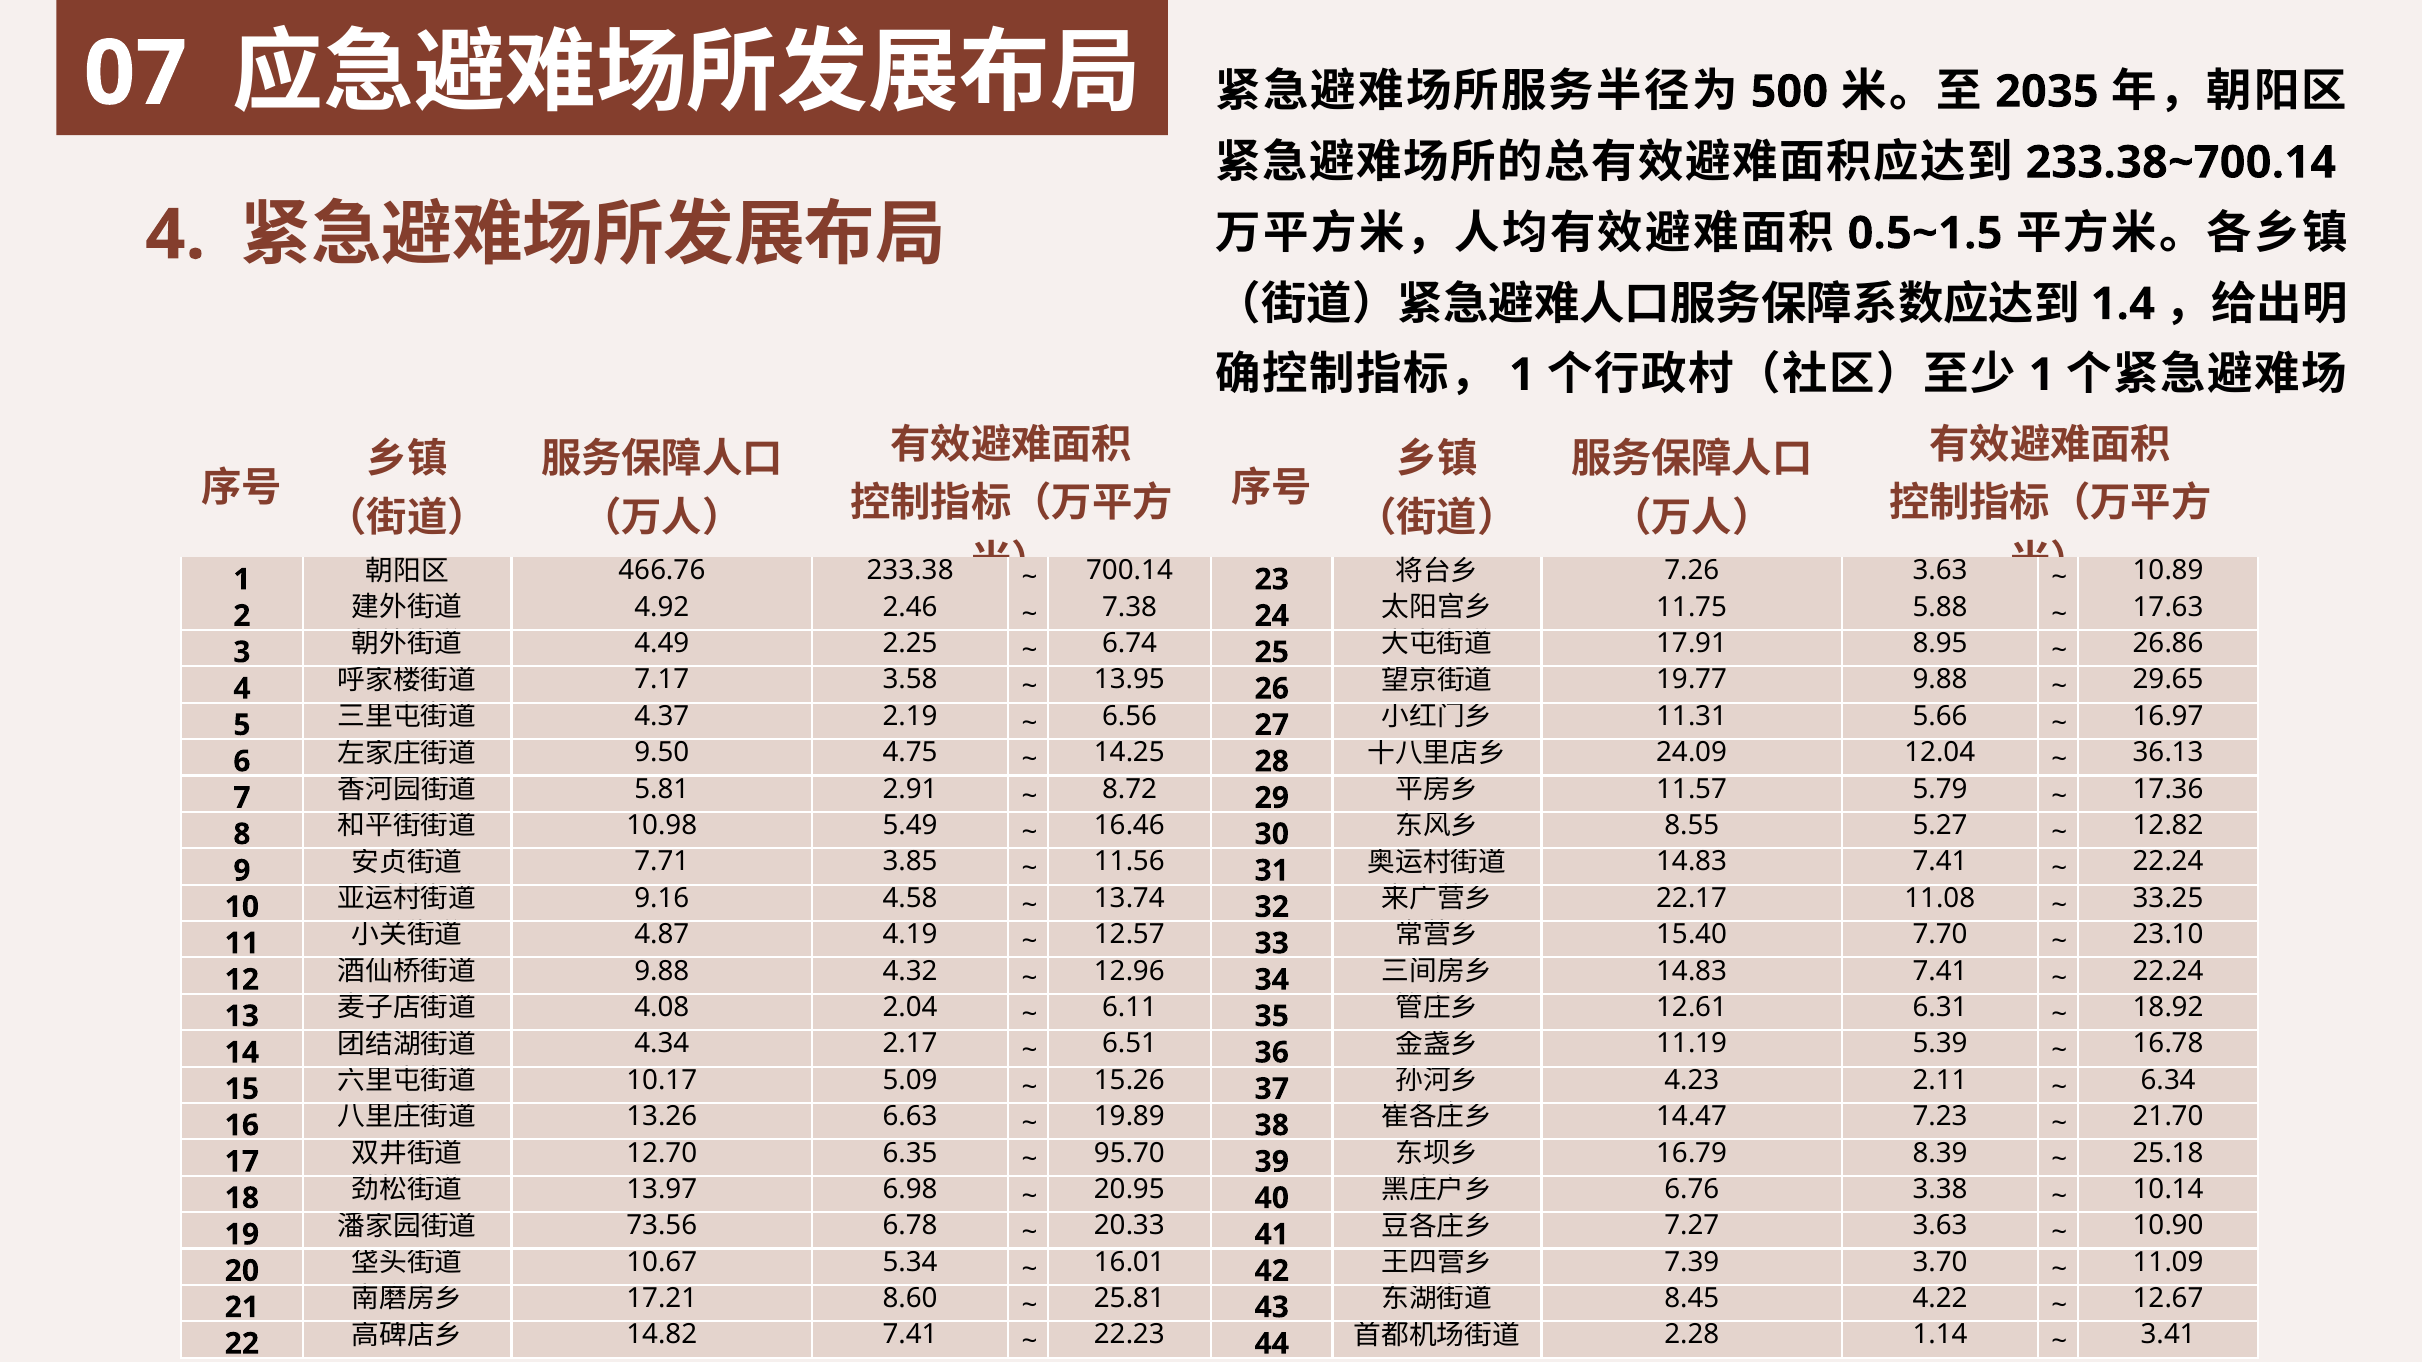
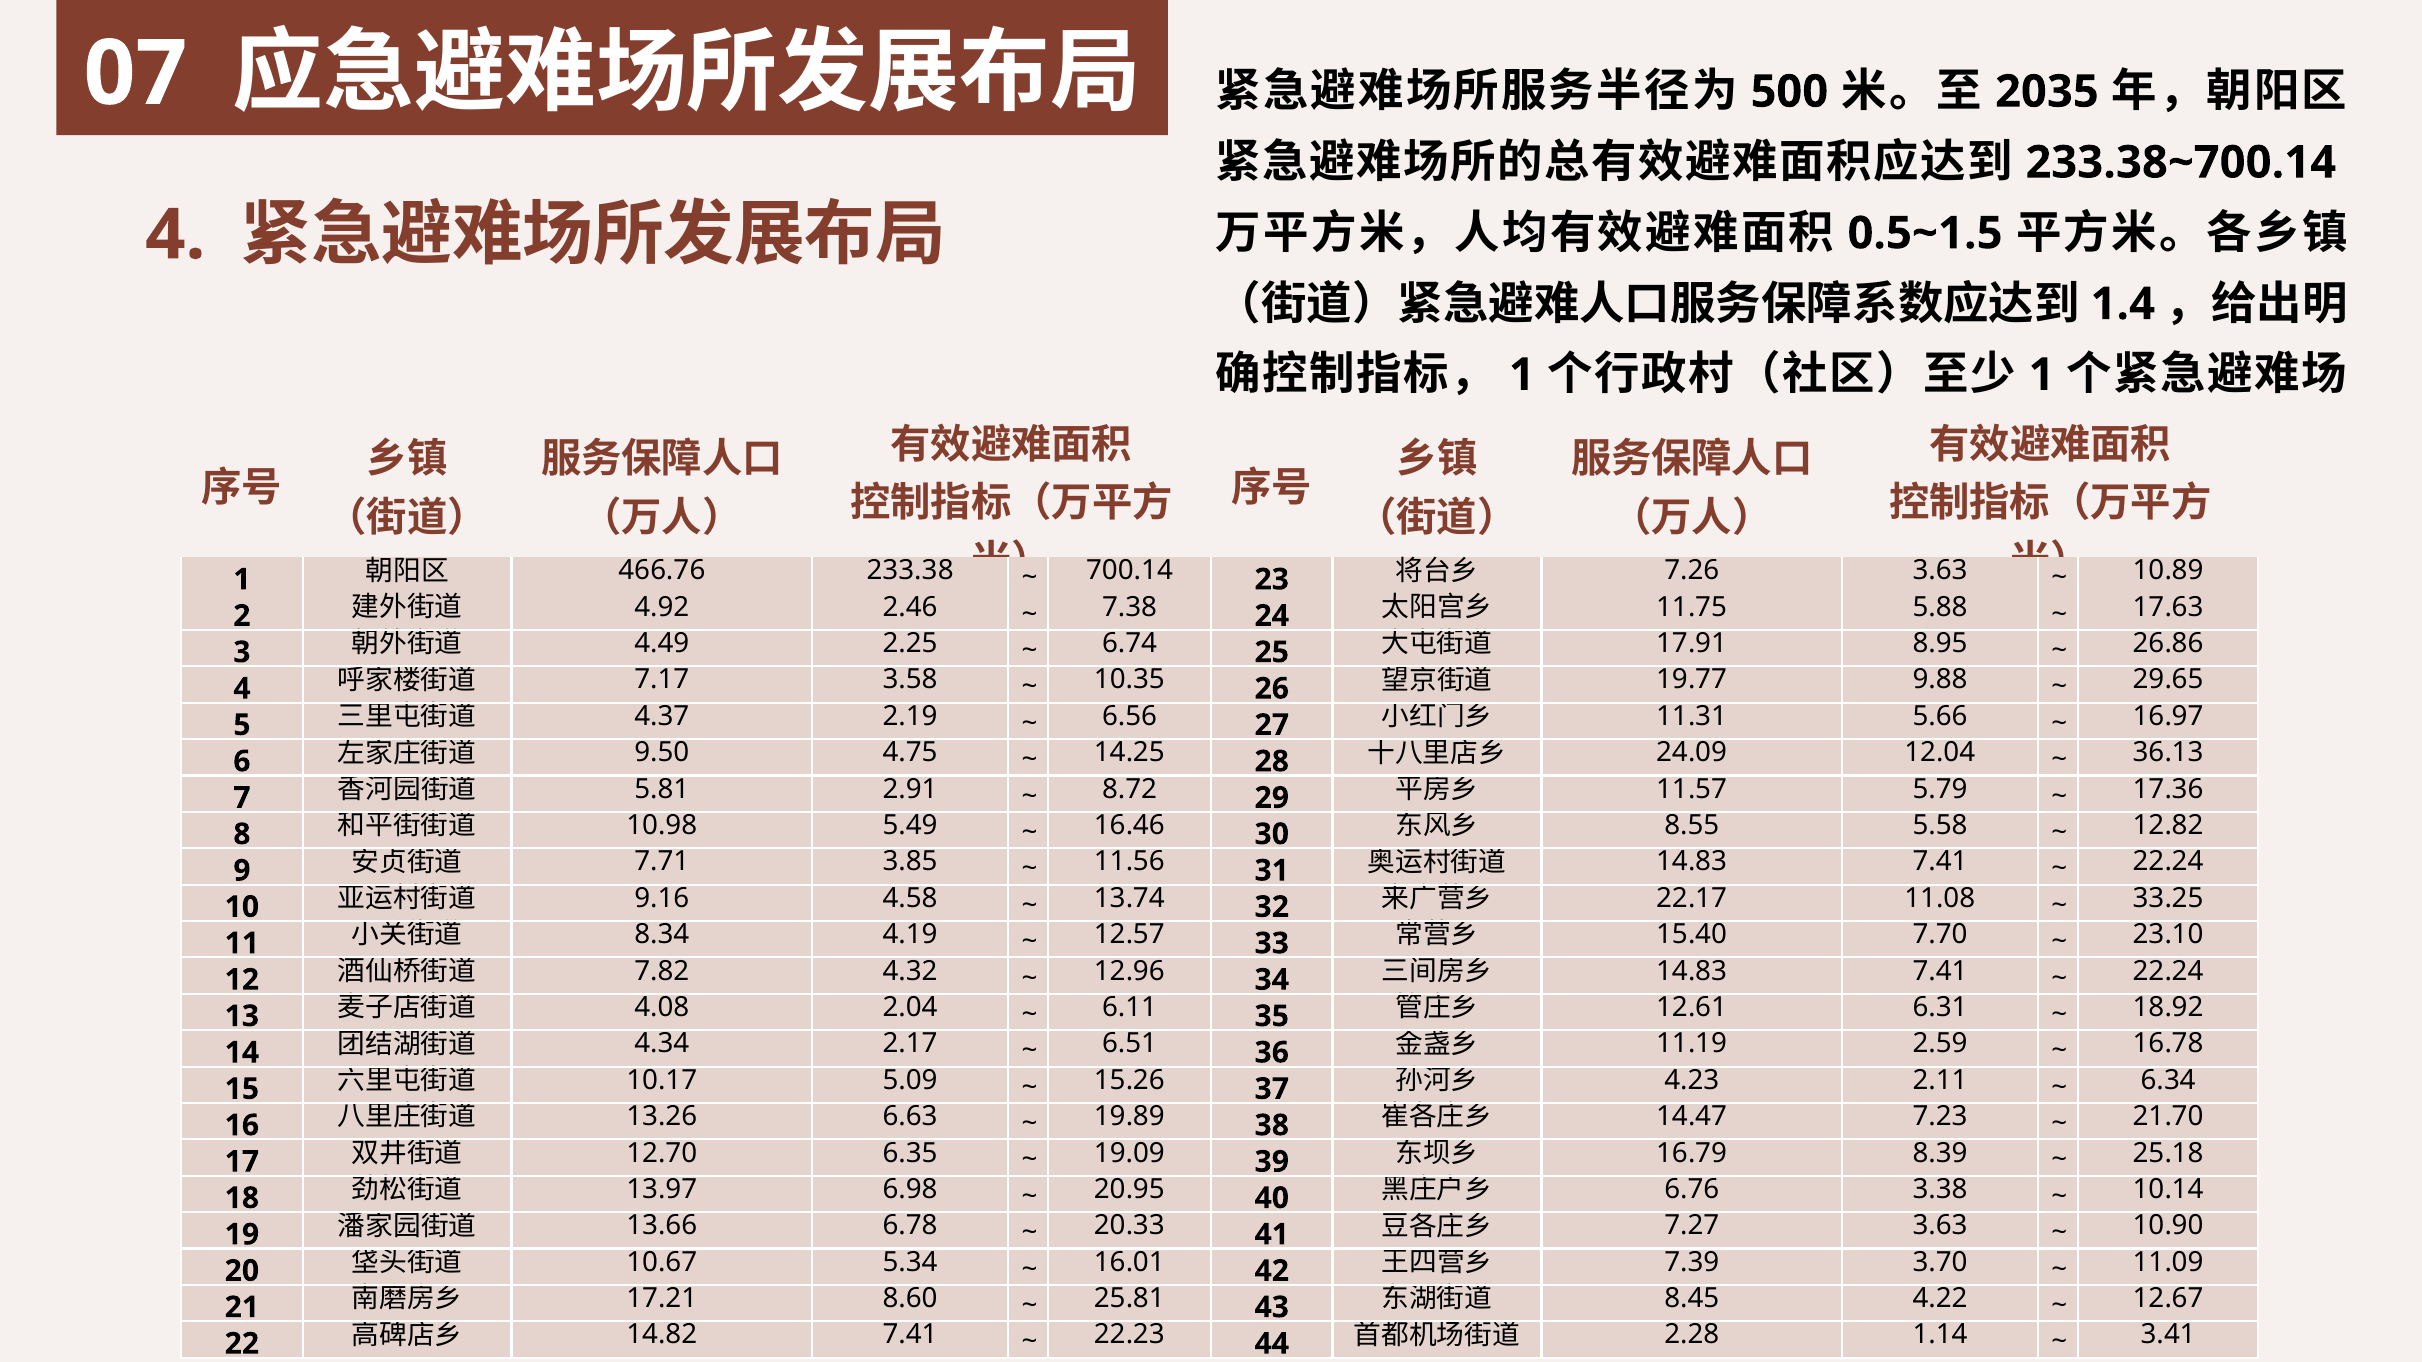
13.95: 13.95 -> 10.35 (1129, 680)
5.27: 5.27 -> 5.58 (1940, 826)
4.87: 4.87 -> 8.34 (662, 935)
9.88: 9.88 -> 7.82 (662, 971)
5.39: 5.39 -> 2.59 (1940, 1044)
95.70: 95.70 -> 19.09 (1129, 1153)
73.56: 73.56 -> 13.66 (662, 1226)
